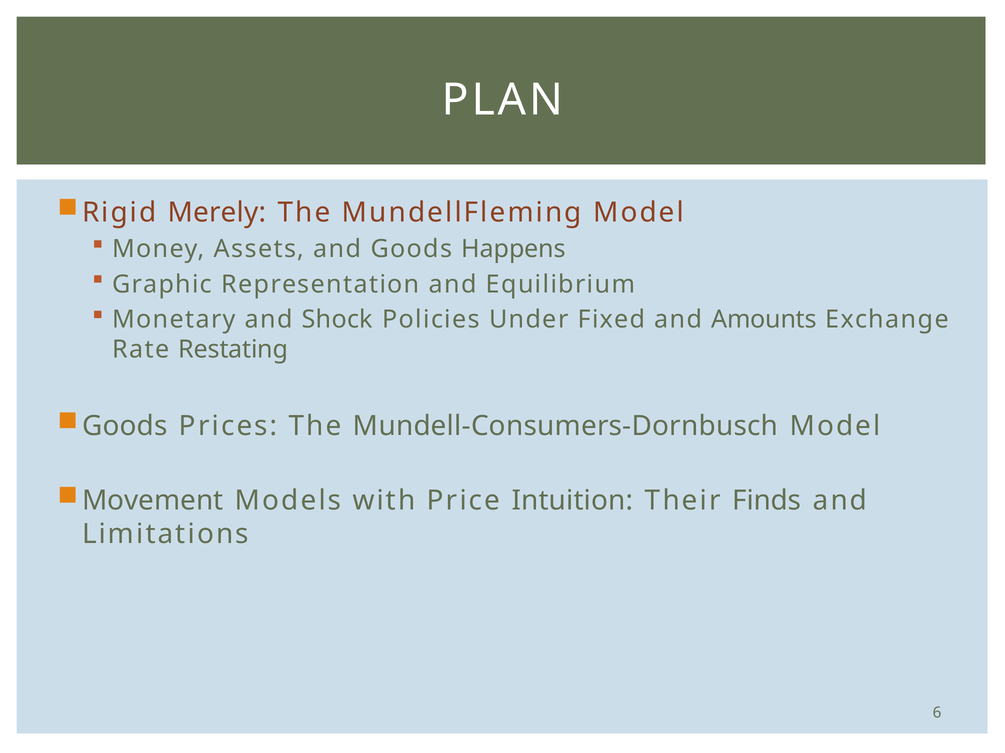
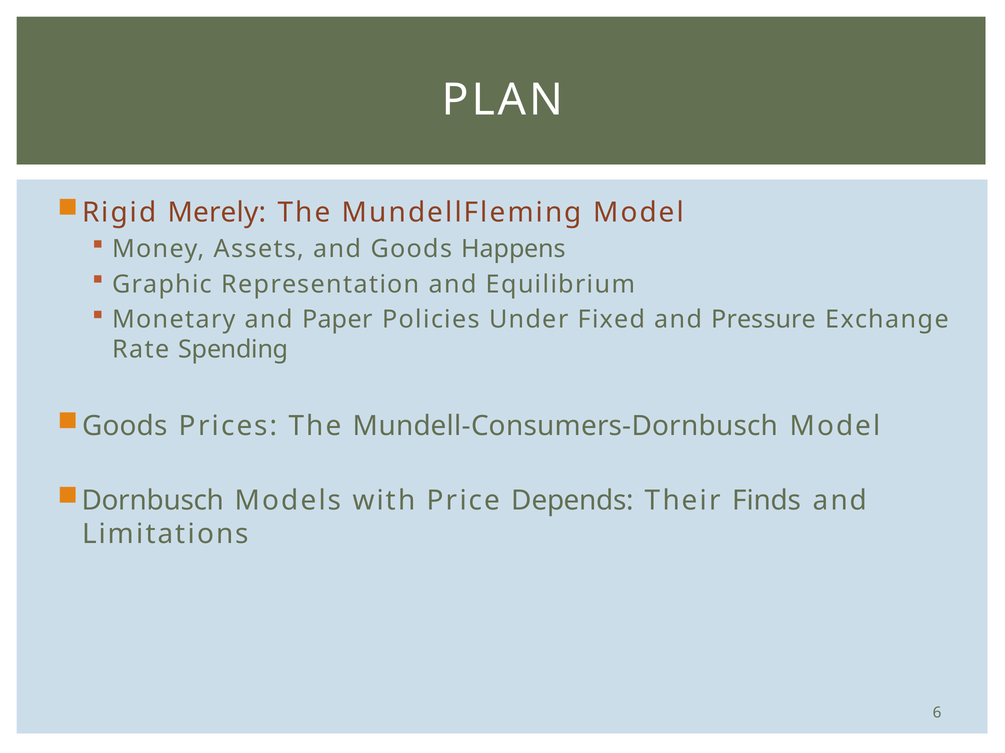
Shock: Shock -> Paper (337, 320)
Amounts: Amounts -> Pressure (764, 320)
Restating: Restating -> Spending (233, 350)
Movement: Movement -> Dornbusch (153, 501)
Intuition: Intuition -> Depends (573, 501)
